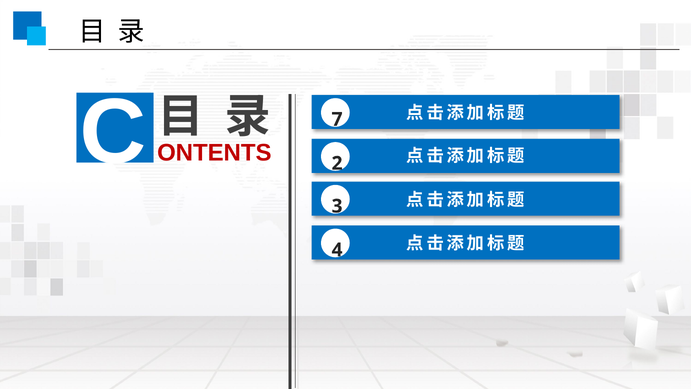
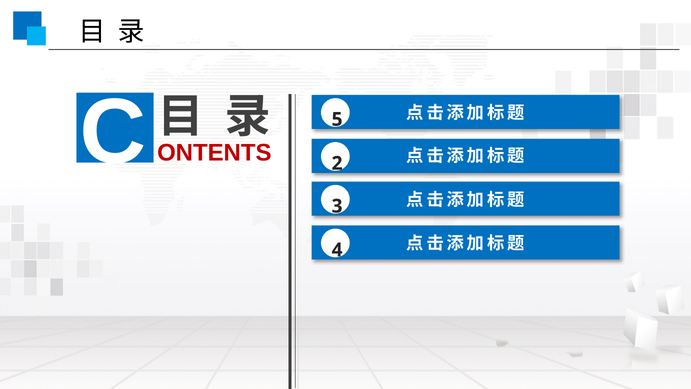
7: 7 -> 5 (337, 119)
